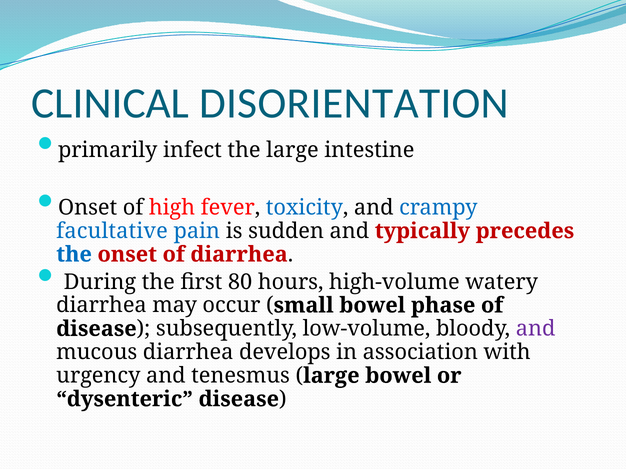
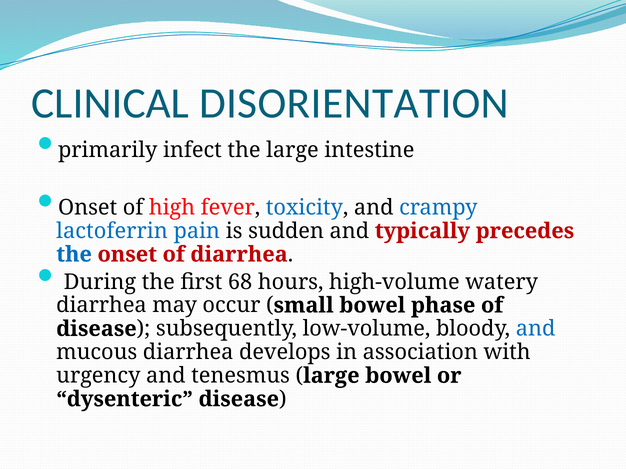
facultative: facultative -> lactoferrin (112, 231)
80: 80 -> 68 (240, 282)
and colour: purple -> blue (536, 329)
